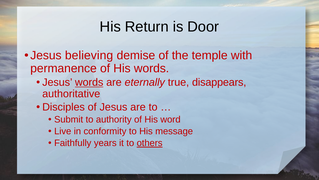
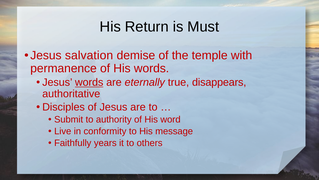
Door: Door -> Must (203, 27)
believing: believing -> salvation (89, 55)
others underline: present -> none (150, 143)
